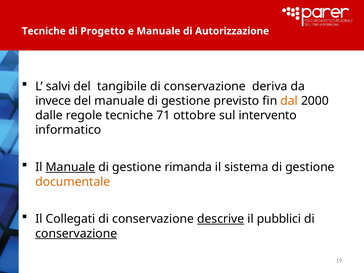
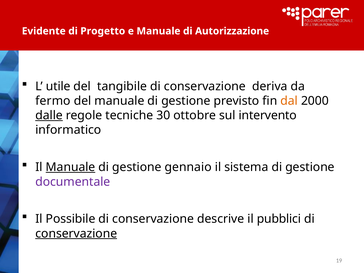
Tecniche: Tecniche -> Evidente (44, 31)
salvi: salvi -> utile (58, 86)
invece: invece -> fermo (53, 101)
dalle underline: none -> present (49, 115)
71: 71 -> 30 (163, 115)
rimanda: rimanda -> gennaio (188, 167)
documentale colour: orange -> purple (73, 182)
Collegati: Collegati -> Possibile (71, 219)
descrive underline: present -> none (221, 219)
